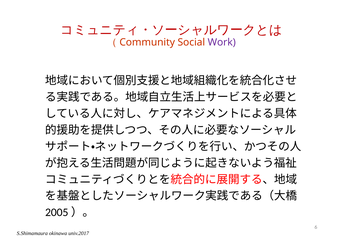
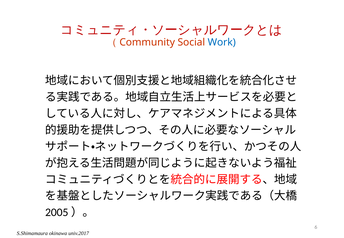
Work colour: purple -> blue (222, 42)
